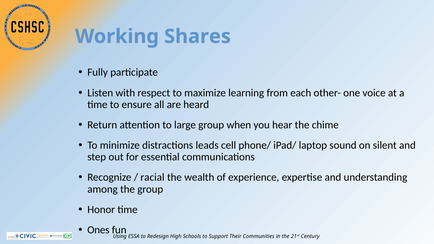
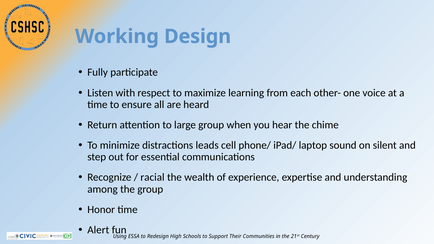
Shares: Shares -> Design (198, 36)
Ones: Ones -> Alert (98, 230)
